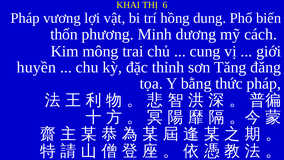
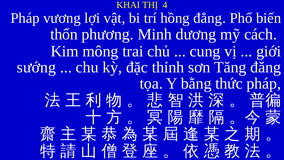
6: 6 -> 4 (165, 5)
dung: dung -> đẳng (210, 18)
huyền: huyền -> sướng (36, 67)
